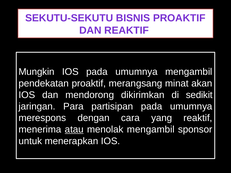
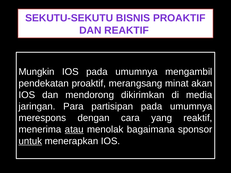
sedikit: sedikit -> media (199, 95)
menolak mengambil: mengambil -> bagaimana (151, 130)
untuk underline: none -> present (30, 141)
